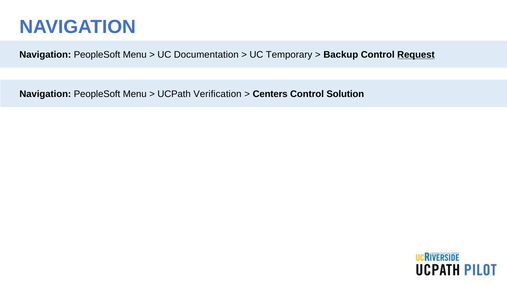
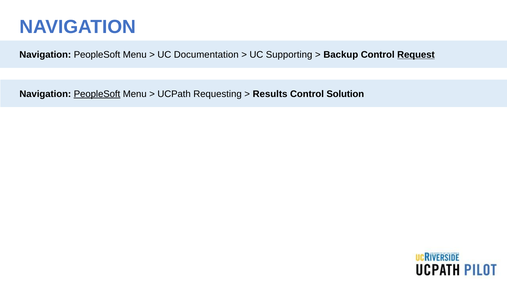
Temporary: Temporary -> Supporting (289, 55)
PeopleSoft underline: none -> present (97, 94)
Verification: Verification -> Requesting (218, 94)
Centers: Centers -> Results (270, 94)
